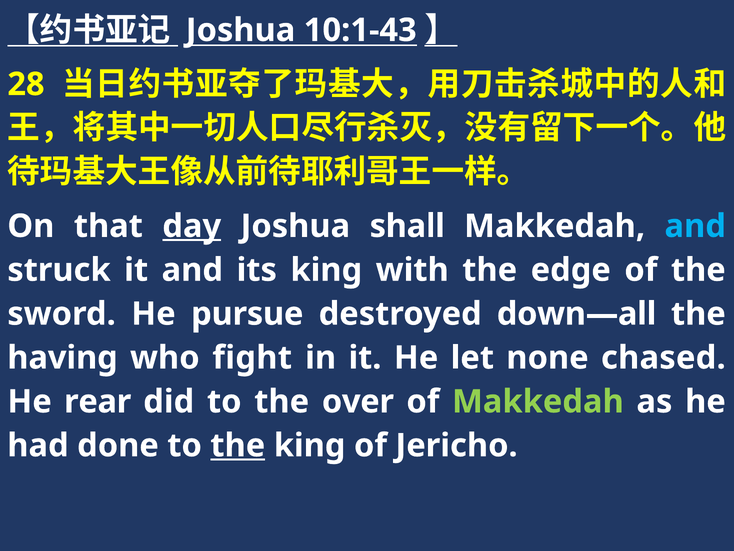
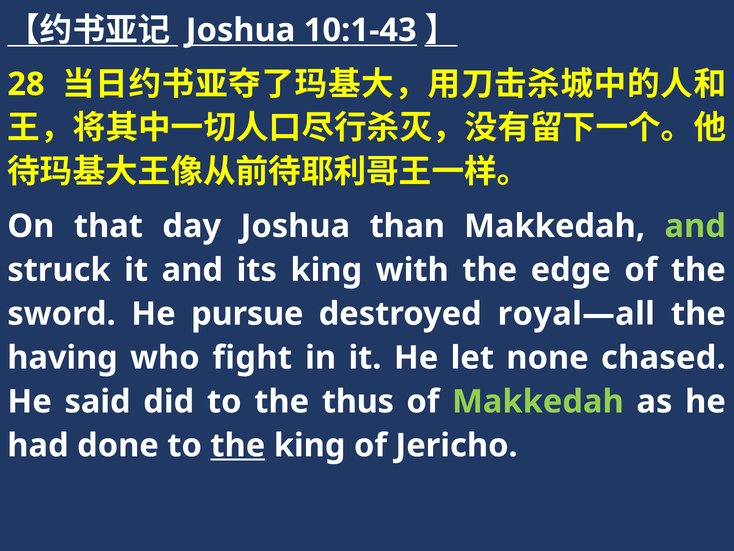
day underline: present -> none (192, 226)
shall: shall -> than (407, 226)
and colour: light blue -> light green (695, 226)
down—all: down—all -> royal—all (576, 314)
rear: rear -> said (98, 401)
over: over -> thus (358, 401)
